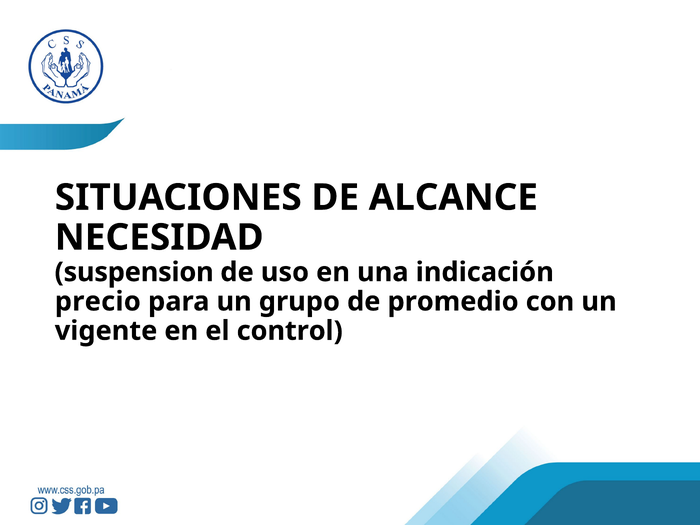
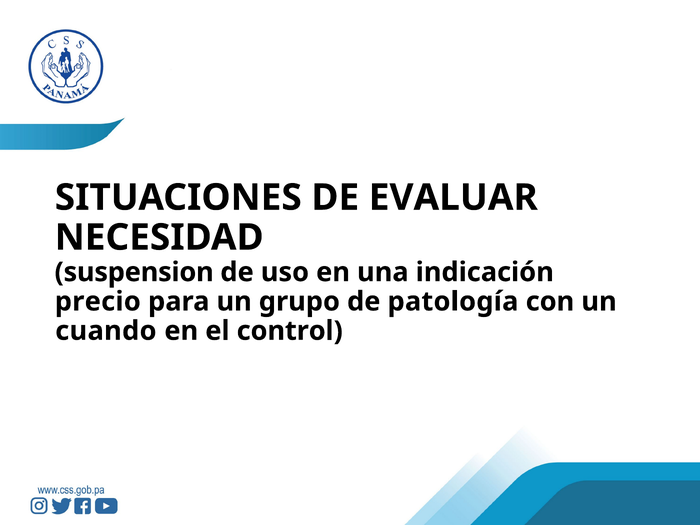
ALCANCE: ALCANCE -> EVALUAR (453, 198)
promedio: promedio -> patología (453, 302)
vigente: vigente -> cuando (106, 331)
